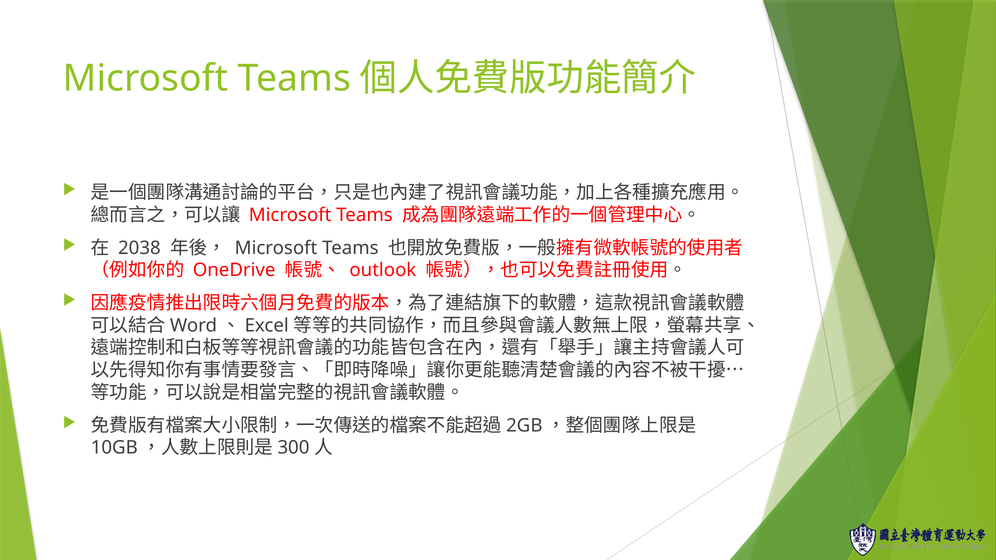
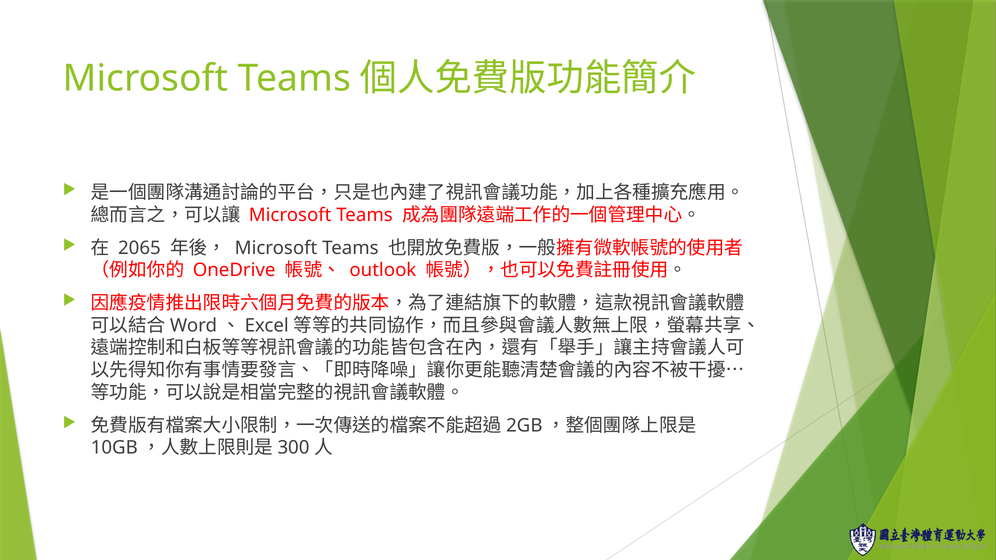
2038: 2038 -> 2065 (139, 248)
